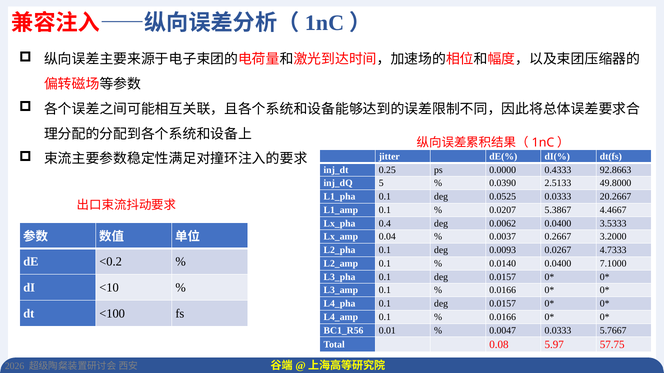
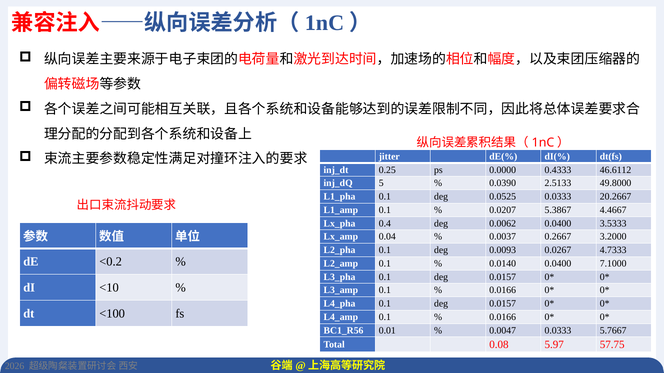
92.8663: 92.8663 -> 46.6112 (616, 170)
